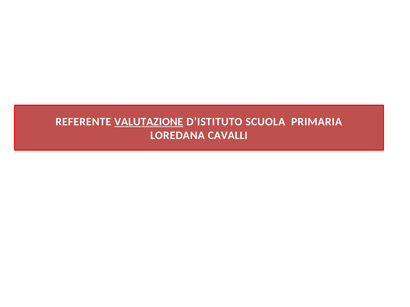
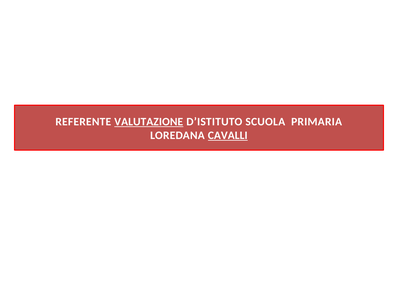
CAVALLI underline: none -> present (228, 136)
